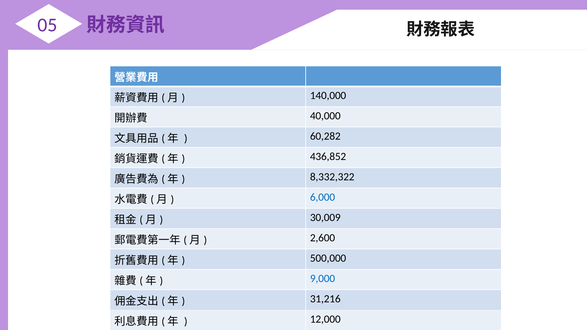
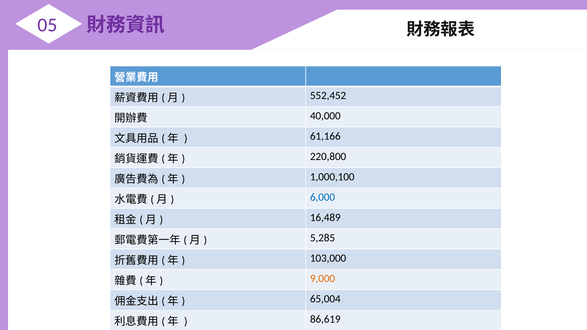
140,000: 140,000 -> 552,452 (328, 95)
60,282: 60,282 -> 61,166 (325, 136)
436,852: 436,852 -> 220,800 (328, 157)
8,332,322: 8,332,322 -> 1,000,100 (332, 177)
30,009: 30,009 -> 16,489 (325, 218)
2,600: 2,600 -> 5,285 (323, 238)
500,000: 500,000 -> 103,000 (328, 258)
9,000 colour: blue -> orange (323, 279)
31,216: 31,216 -> 65,004 (325, 299)
12,000: 12,000 -> 86,619 (325, 319)
